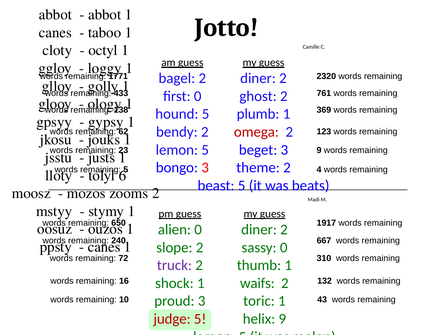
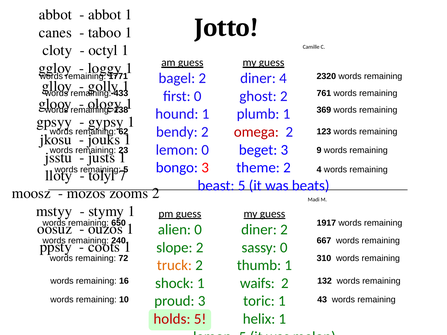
2: 2 -> 4 (283, 78)
hound 5: 5 -> 1 (206, 114)
5: 5 -> 0 (205, 150)
6: 6 -> 7 (122, 176)
canes: canes -> coots (104, 247)
truck colour: purple -> orange (174, 265)
judge: judge -> holds (172, 319)
helix 9: 9 -> 1 (282, 319)
